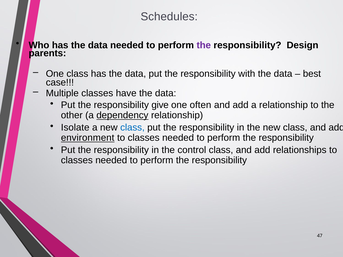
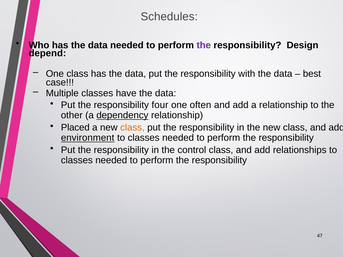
parents: parents -> depend (47, 53)
give: give -> four (160, 105)
Isolate: Isolate -> Placed (75, 128)
class colour: blue -> orange (132, 128)
